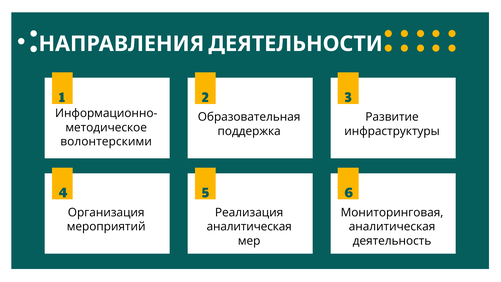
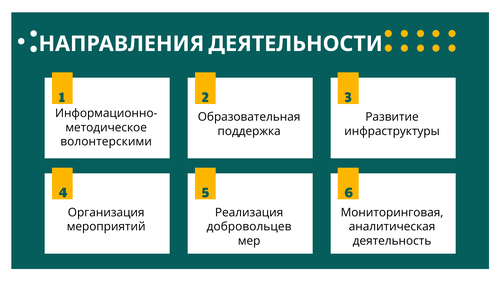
аналитическая: аналитическая -> добровольцев (249, 226)
